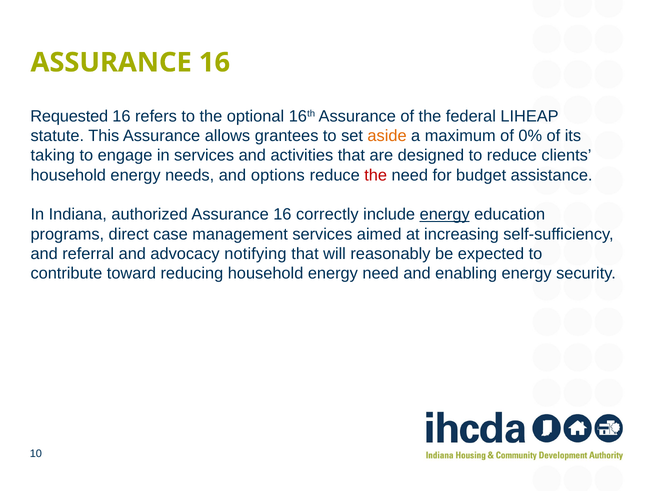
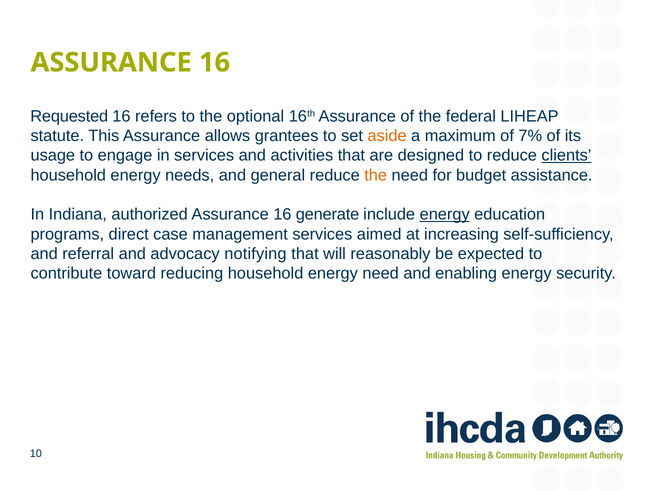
0%: 0% -> 7% (530, 136)
taking: taking -> usage (53, 156)
clients underline: none -> present (566, 156)
options: options -> general (278, 175)
the colour: red -> orange (376, 175)
correctly: correctly -> generate (328, 215)
